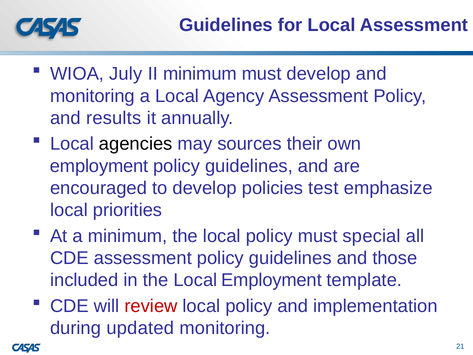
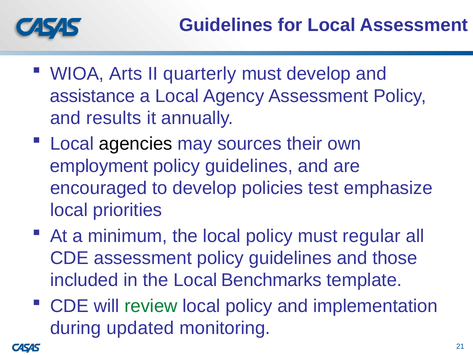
July: July -> Arts (126, 74)
II minimum: minimum -> quarterly (200, 74)
monitoring: monitoring -> assistance (93, 96)
special: special -> regular (372, 236)
Local Employment: Employment -> Benchmarks (272, 280)
review colour: red -> green (151, 306)
